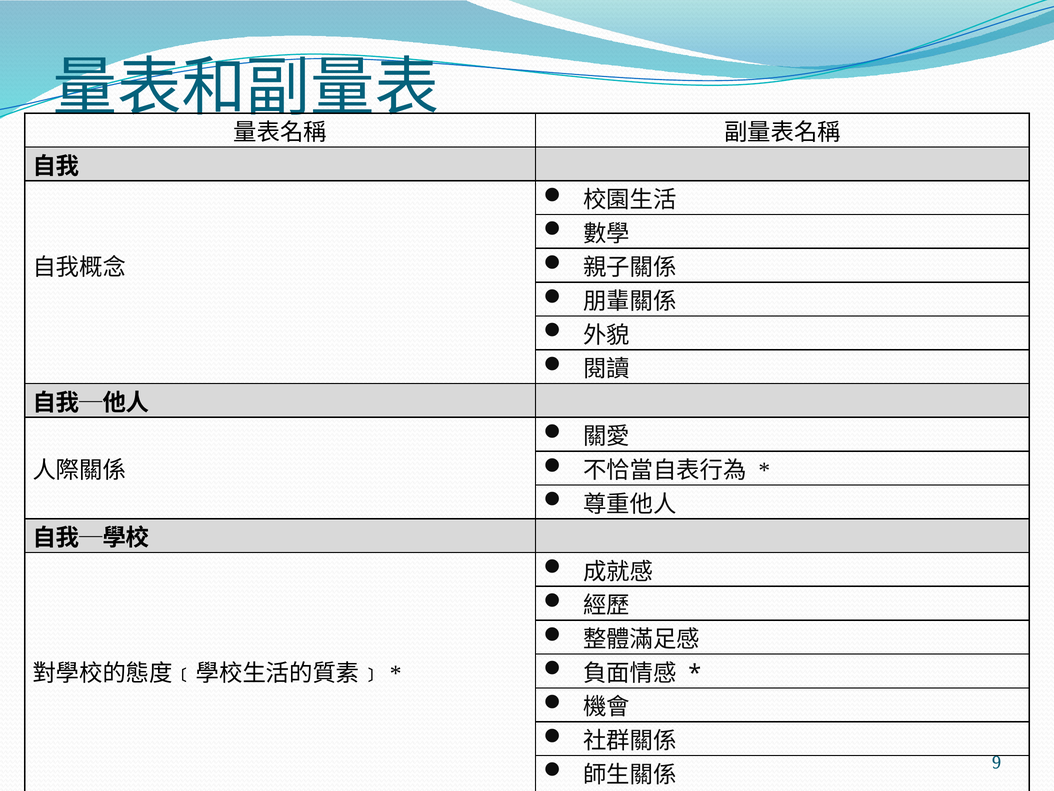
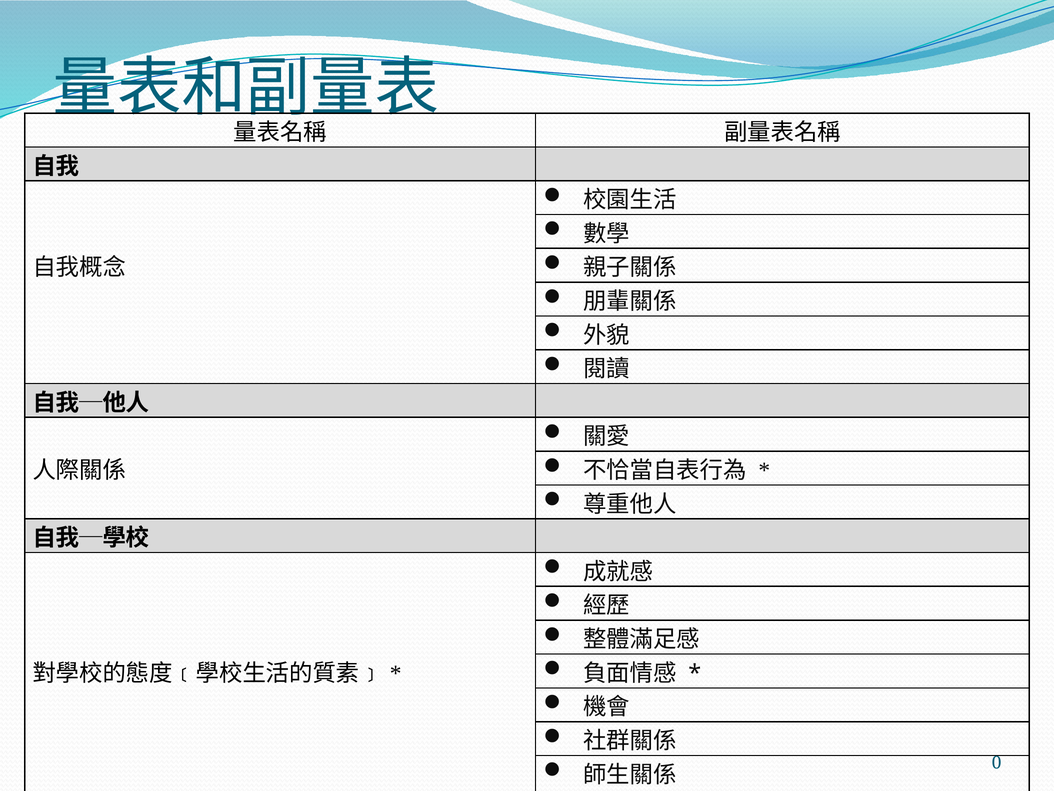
9: 9 -> 0 (997, 763)
